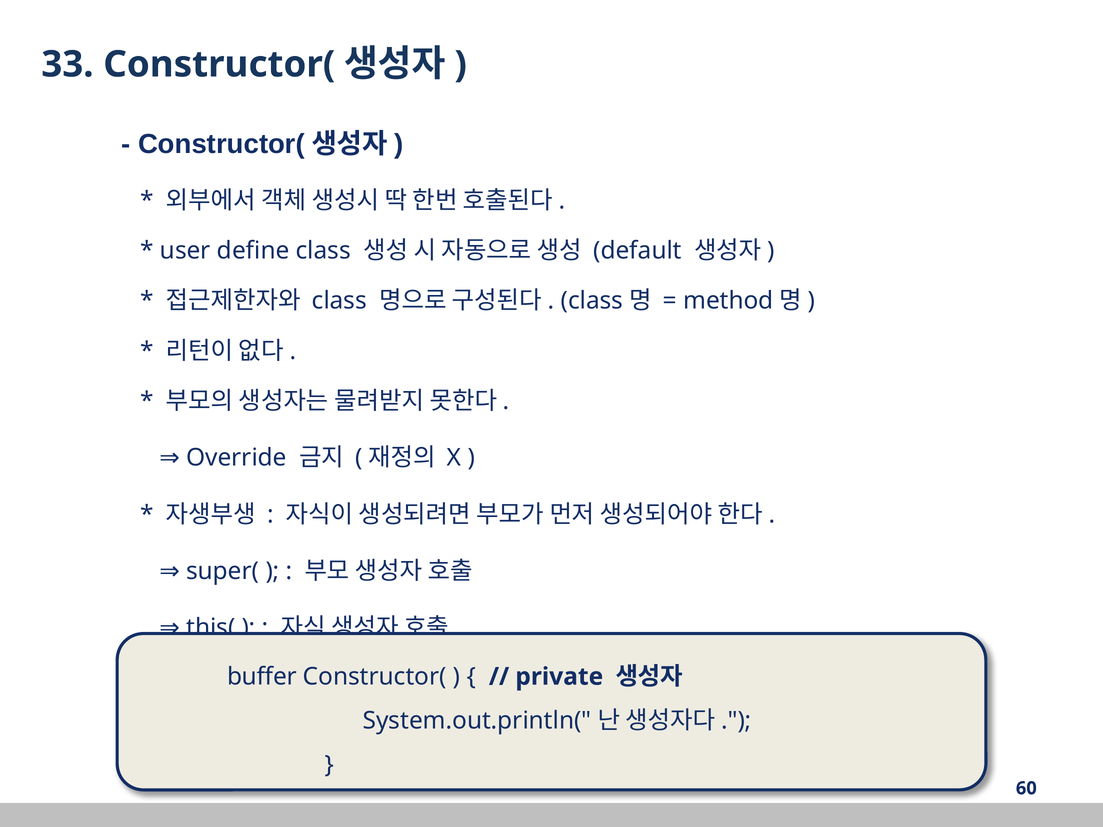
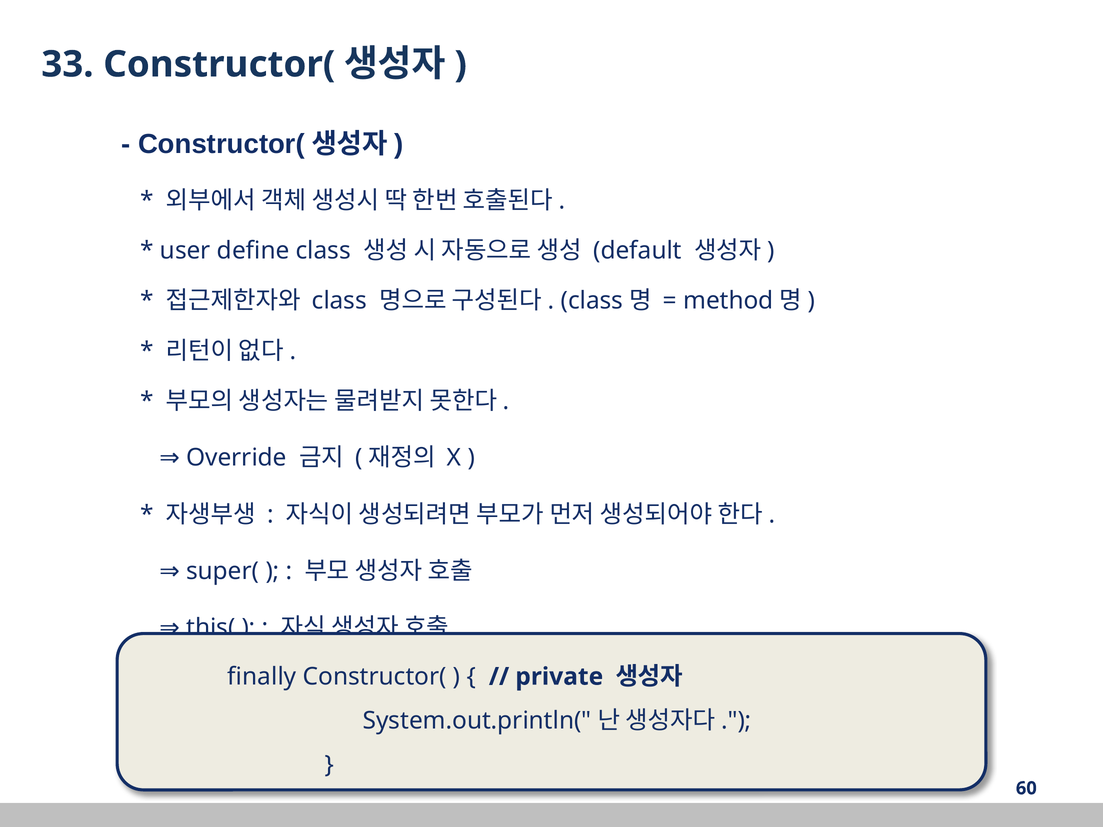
buffer: buffer -> finally (262, 677)
